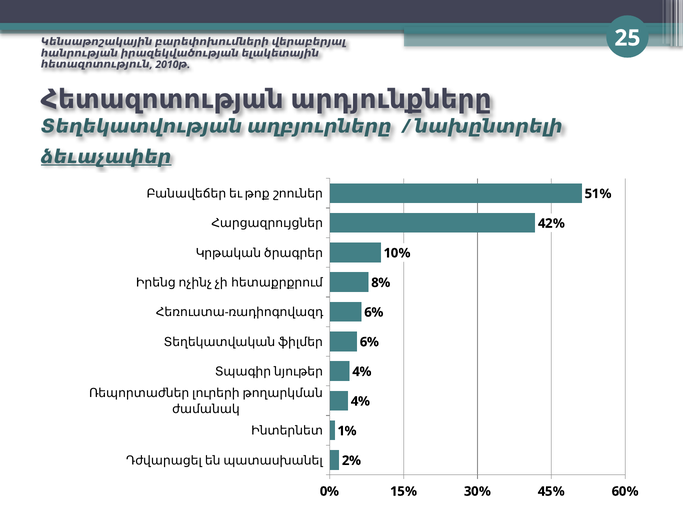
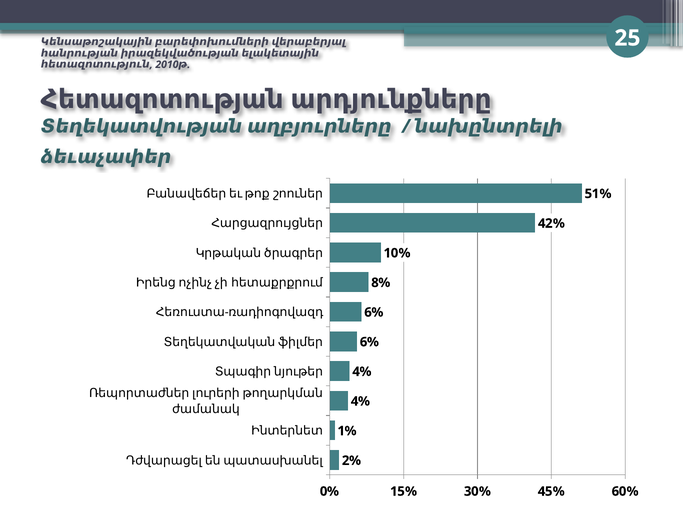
ձեւաչափեր underline: present -> none (106, 157)
